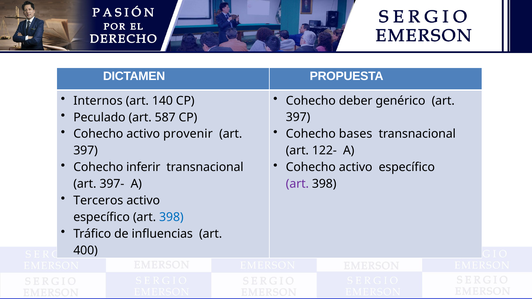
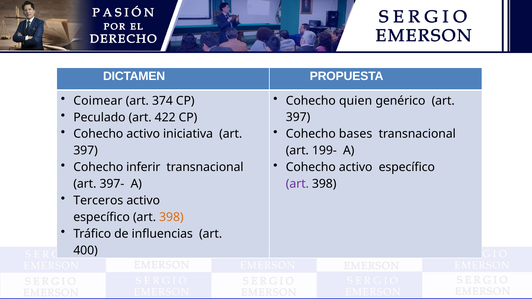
Internos: Internos -> Coimear (98, 101)
140: 140 -> 374 (162, 101)
deber: deber -> quien (356, 101)
587: 587 -> 422 (165, 117)
provenir: provenir -> iniciativa (188, 134)
122-: 122- -> 199- (324, 151)
398 colour: blue -> orange (171, 217)
